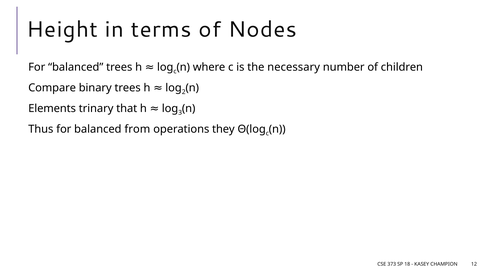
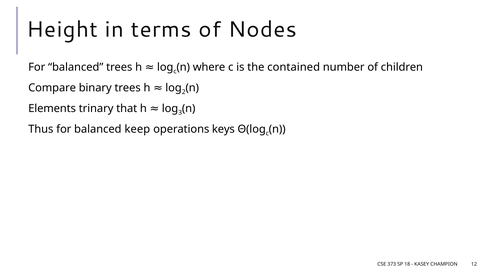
necessary: necessary -> contained (294, 67)
from: from -> keep (137, 129)
they: they -> keys (223, 129)
